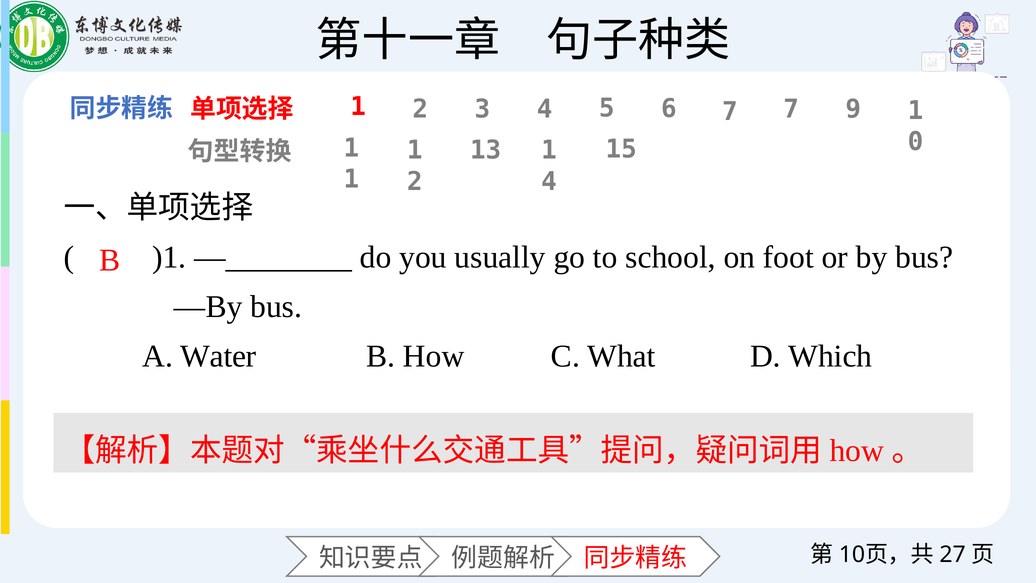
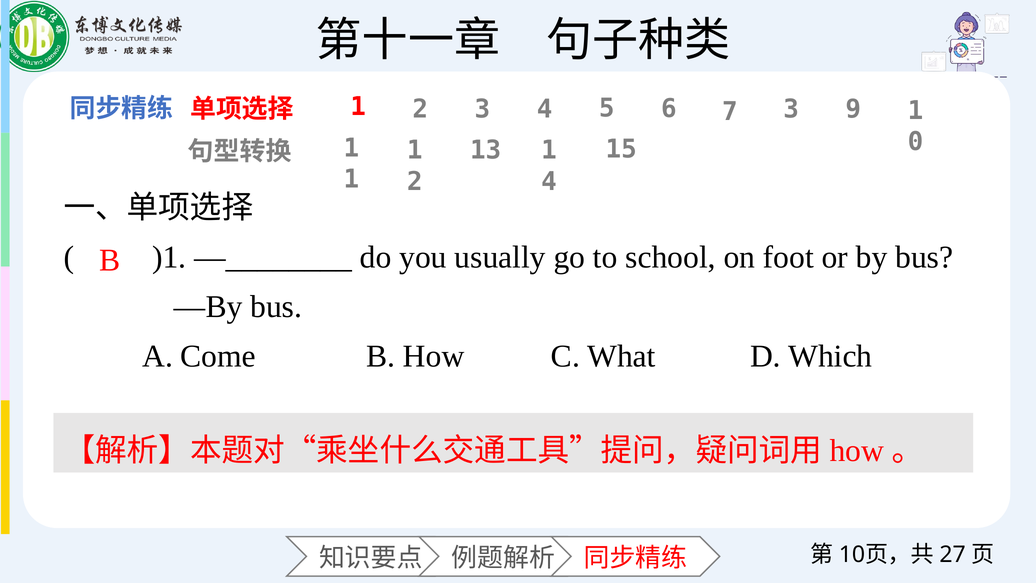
7 7: 7 -> 3 (791, 109)
Water: Water -> Come (218, 356)
